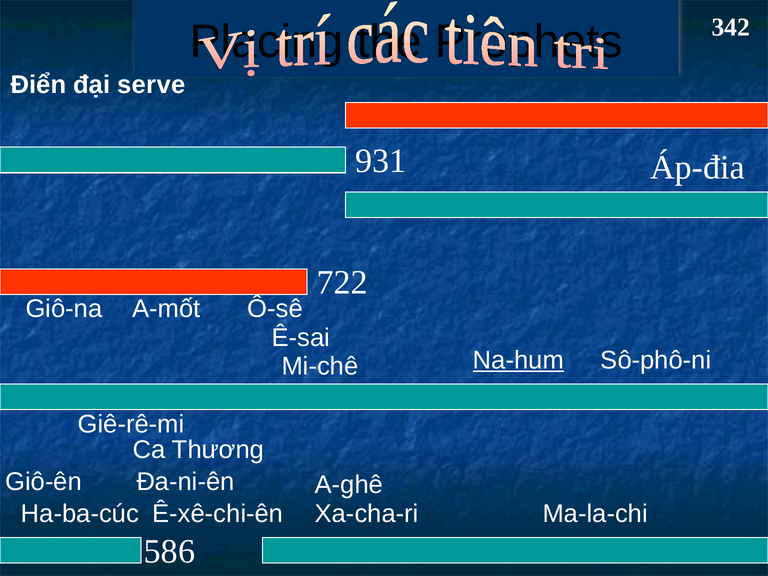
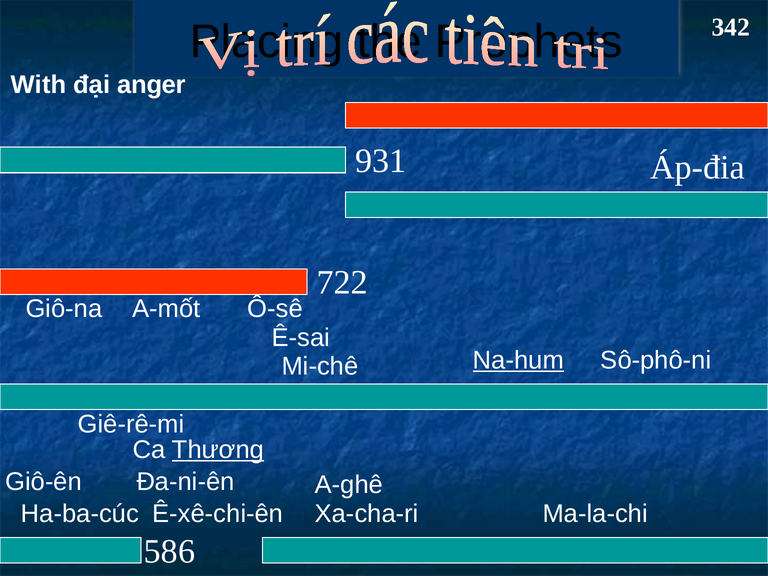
Điển: Điển -> With (39, 85)
serve: serve -> anger (152, 85)
Thương underline: none -> present (218, 450)
